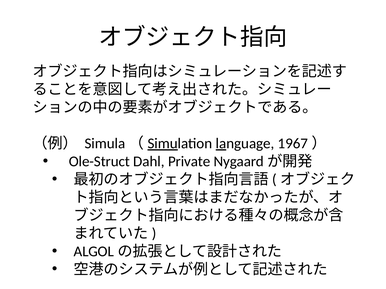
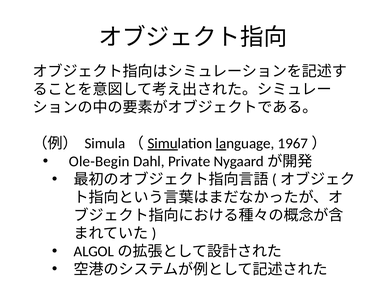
Ole-Struct: Ole-Struct -> Ole-Begin (99, 162)
